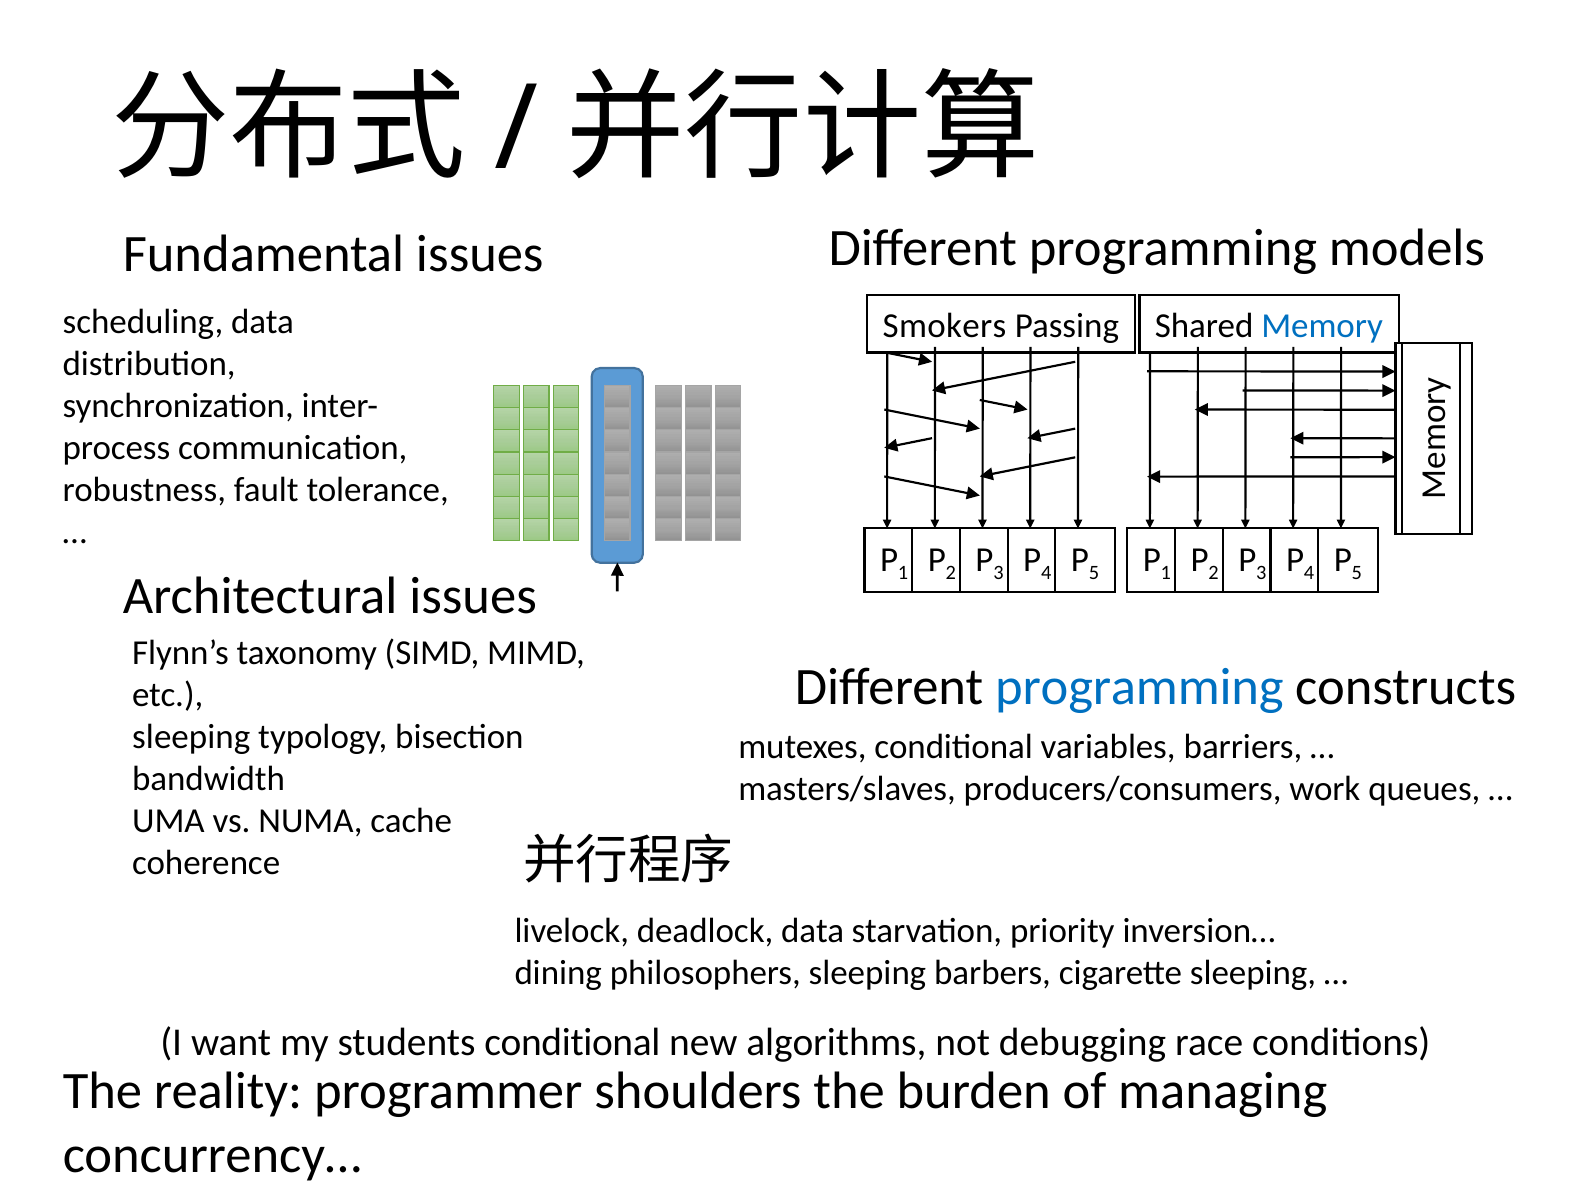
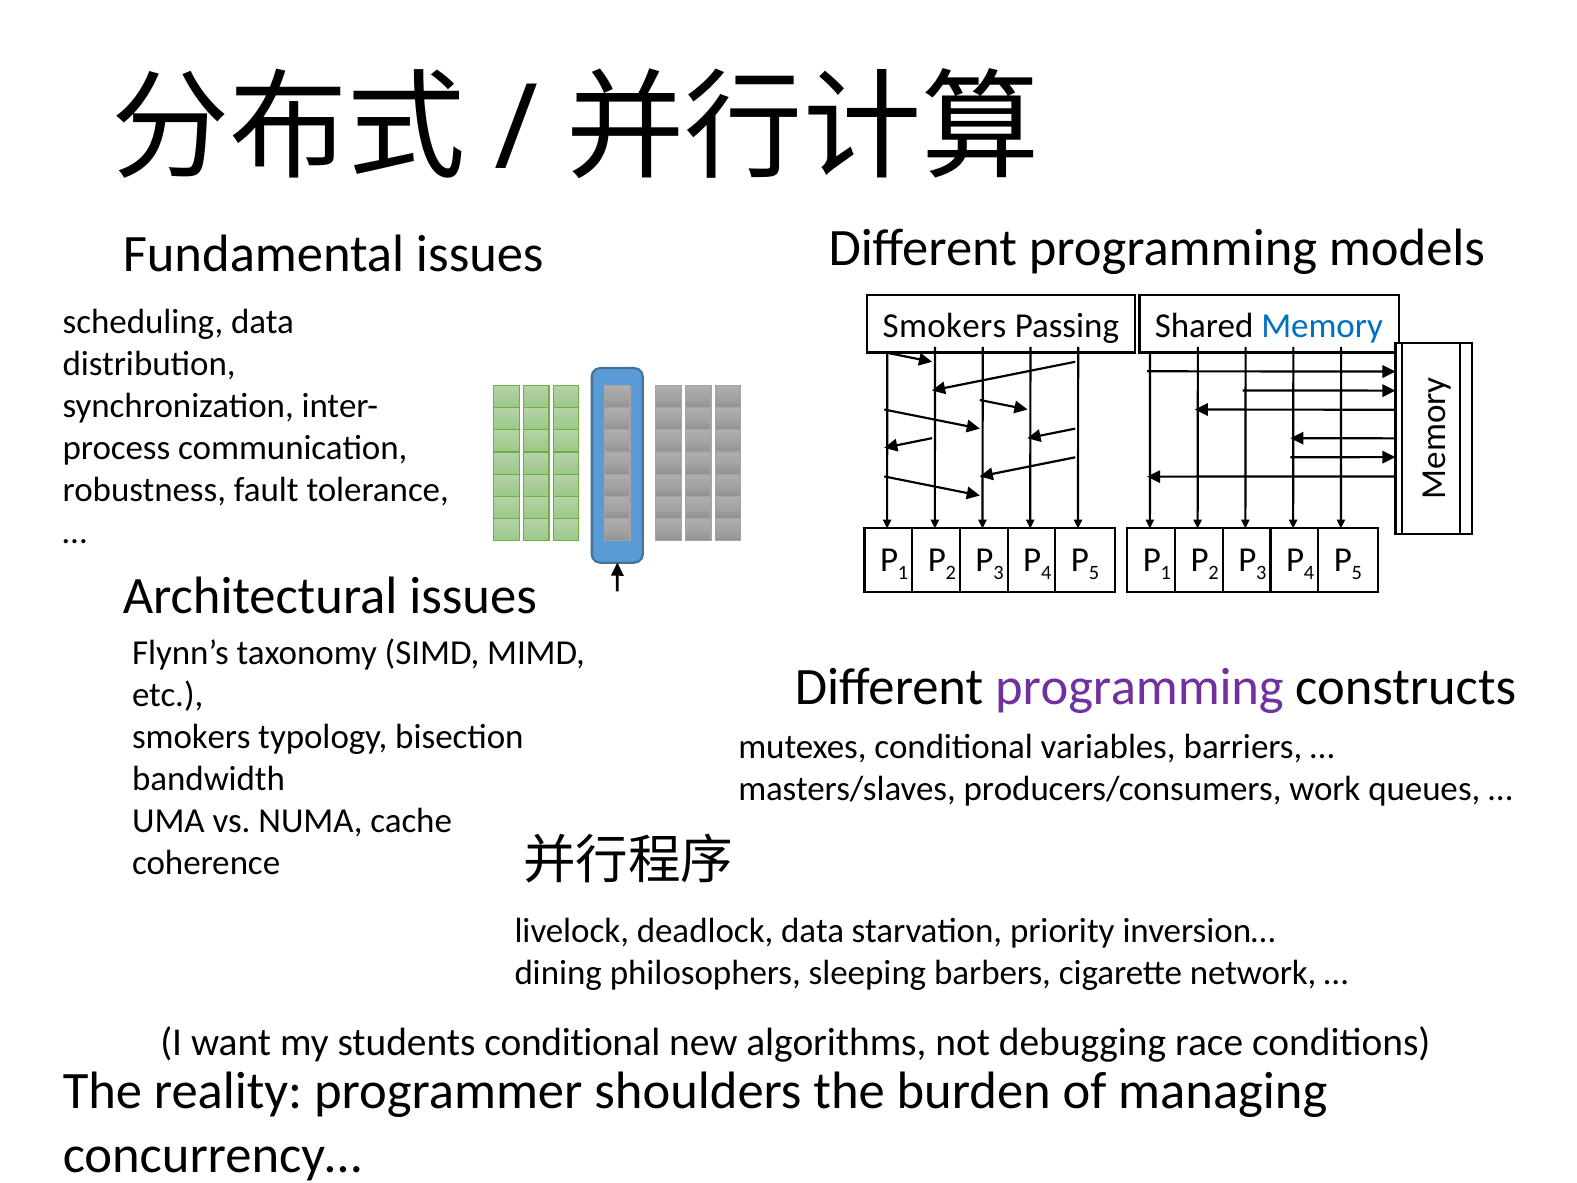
programming colour: blue -> purple (1139, 687)
sleeping: sleeping -> smokers (191, 737)
cigarette sleeping: sleeping -> network (1253, 973)
